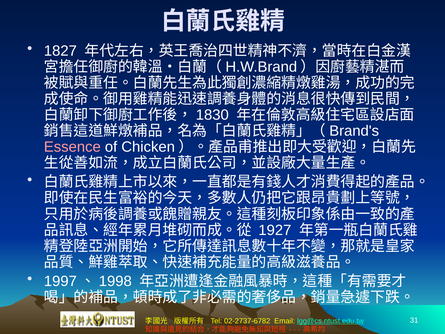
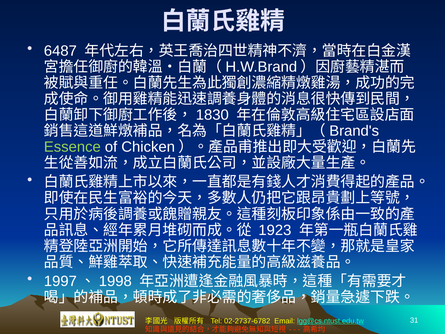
1827: 1827 -> 6487 (60, 51)
Essence colour: pink -> light green (72, 147)
1927: 1927 -> 1923 (275, 230)
